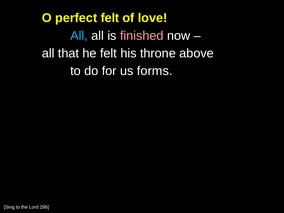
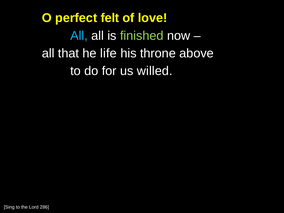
finished colour: pink -> light green (142, 36)
he felt: felt -> life (108, 53)
forms: forms -> willed (155, 71)
